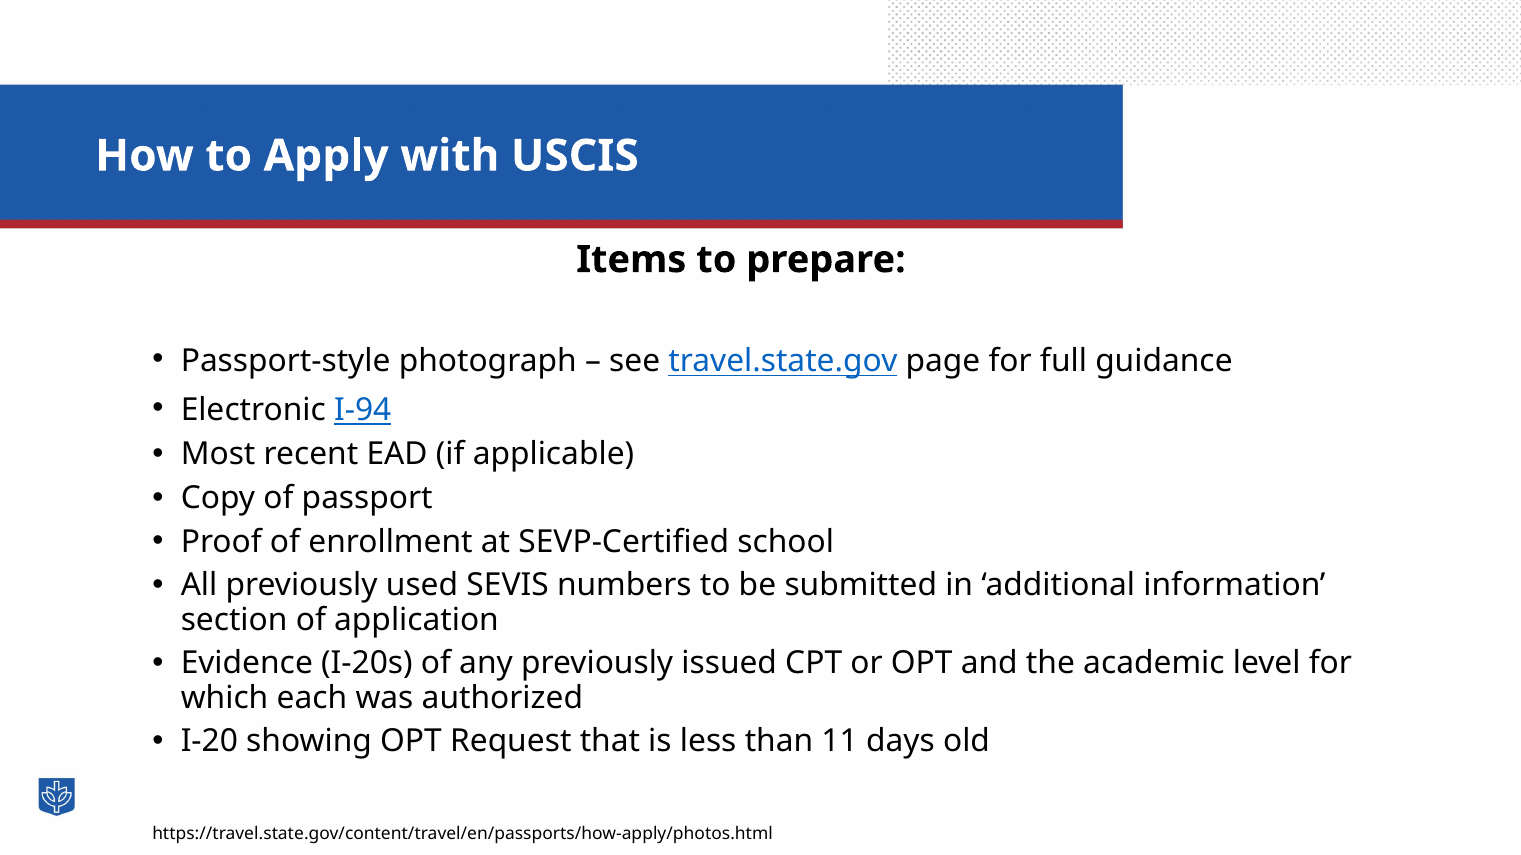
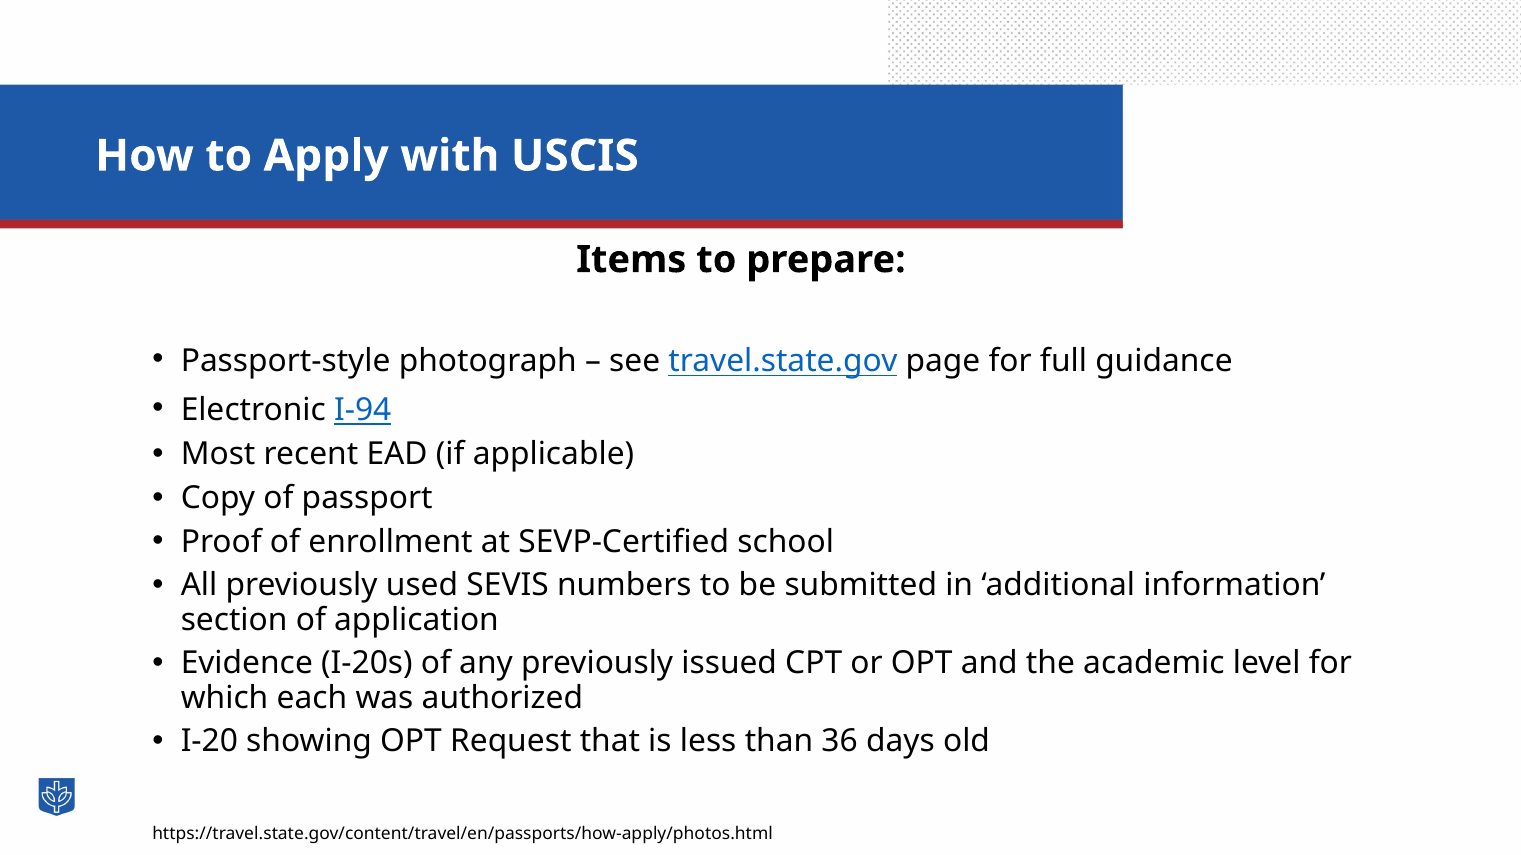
11: 11 -> 36 (840, 742)
